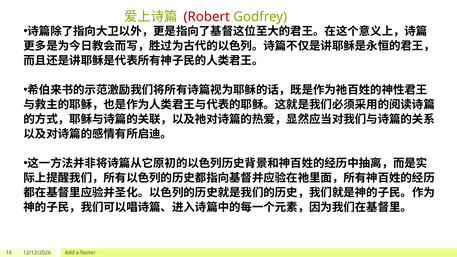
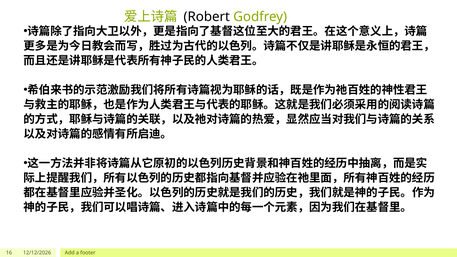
Robert colour: red -> black (207, 17)
